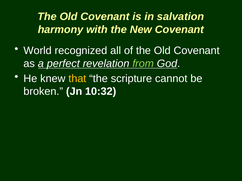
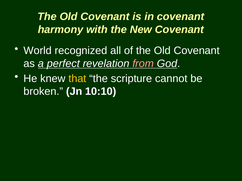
in salvation: salvation -> covenant (181, 17)
from colour: light green -> pink (143, 64)
10:32: 10:32 -> 10:10 (101, 92)
